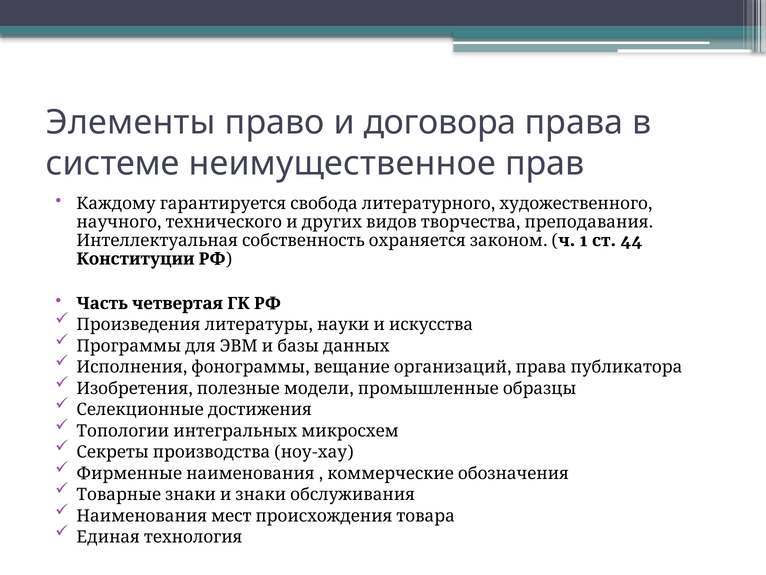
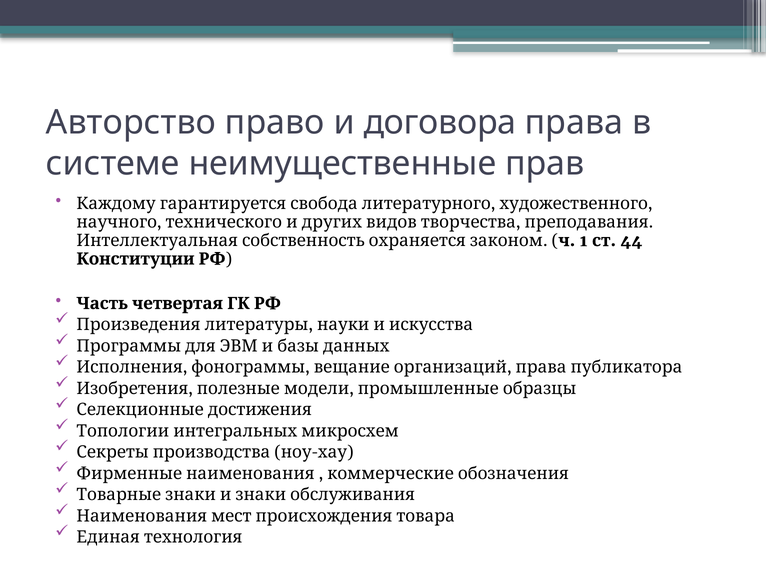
Элементы: Элементы -> Авторство (131, 122)
неимущественное: неимущественное -> неимущественные (342, 163)
